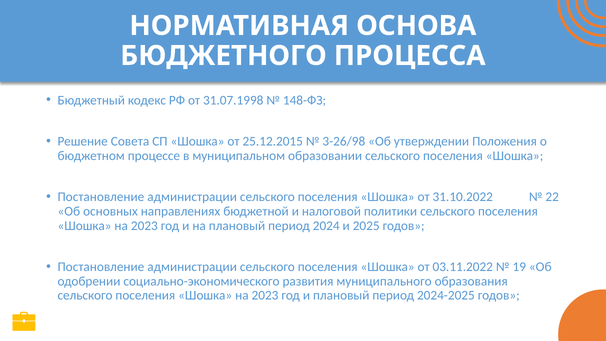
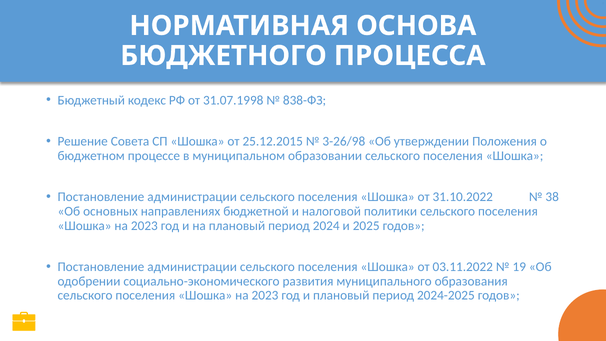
148-ФЗ: 148-ФЗ -> 838-ФЗ (305, 100)
22: 22 -> 38 (552, 197)
